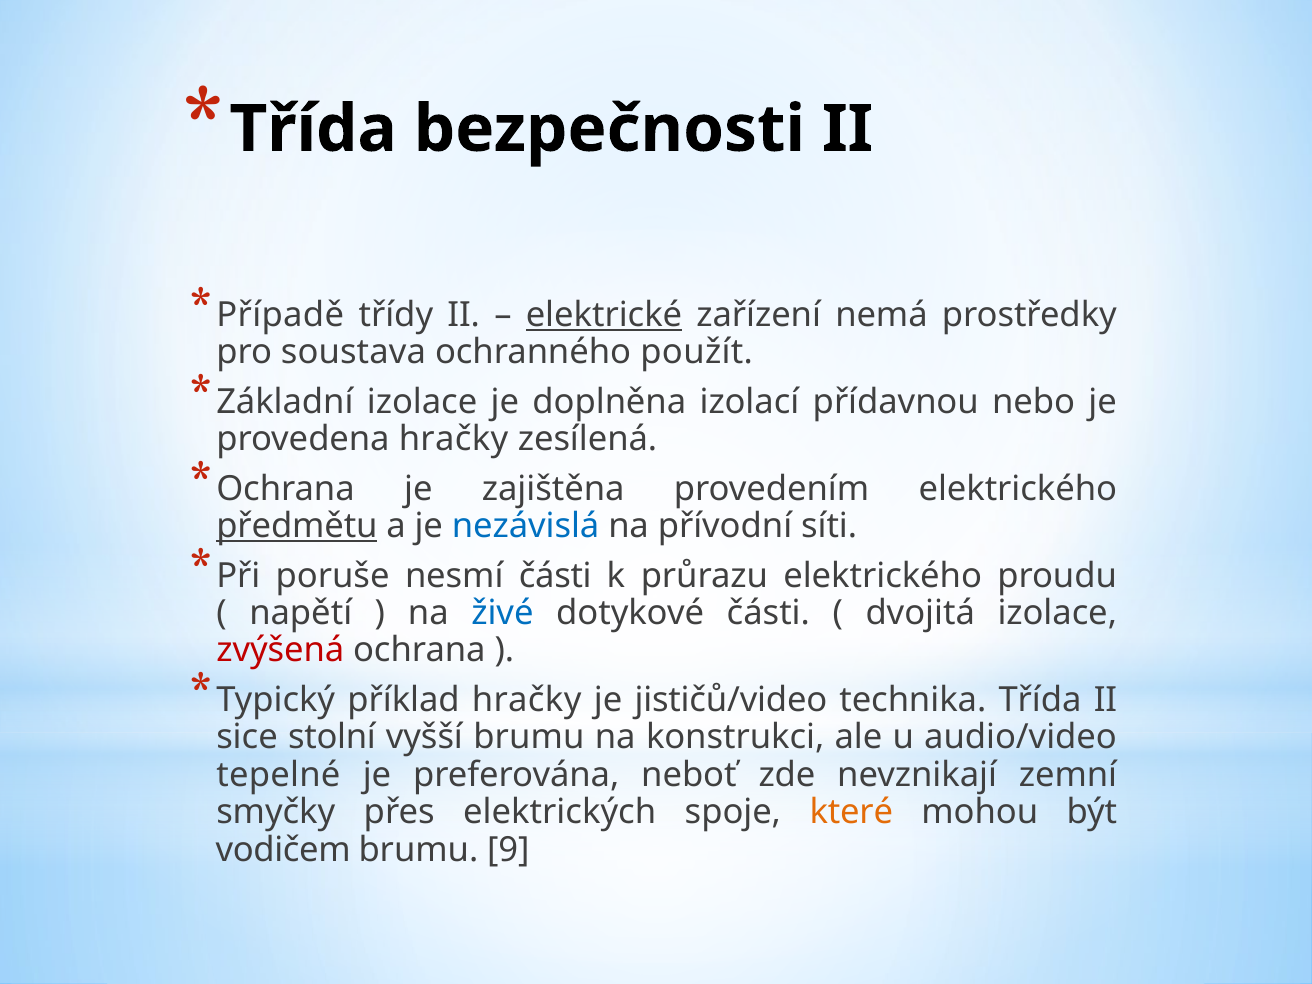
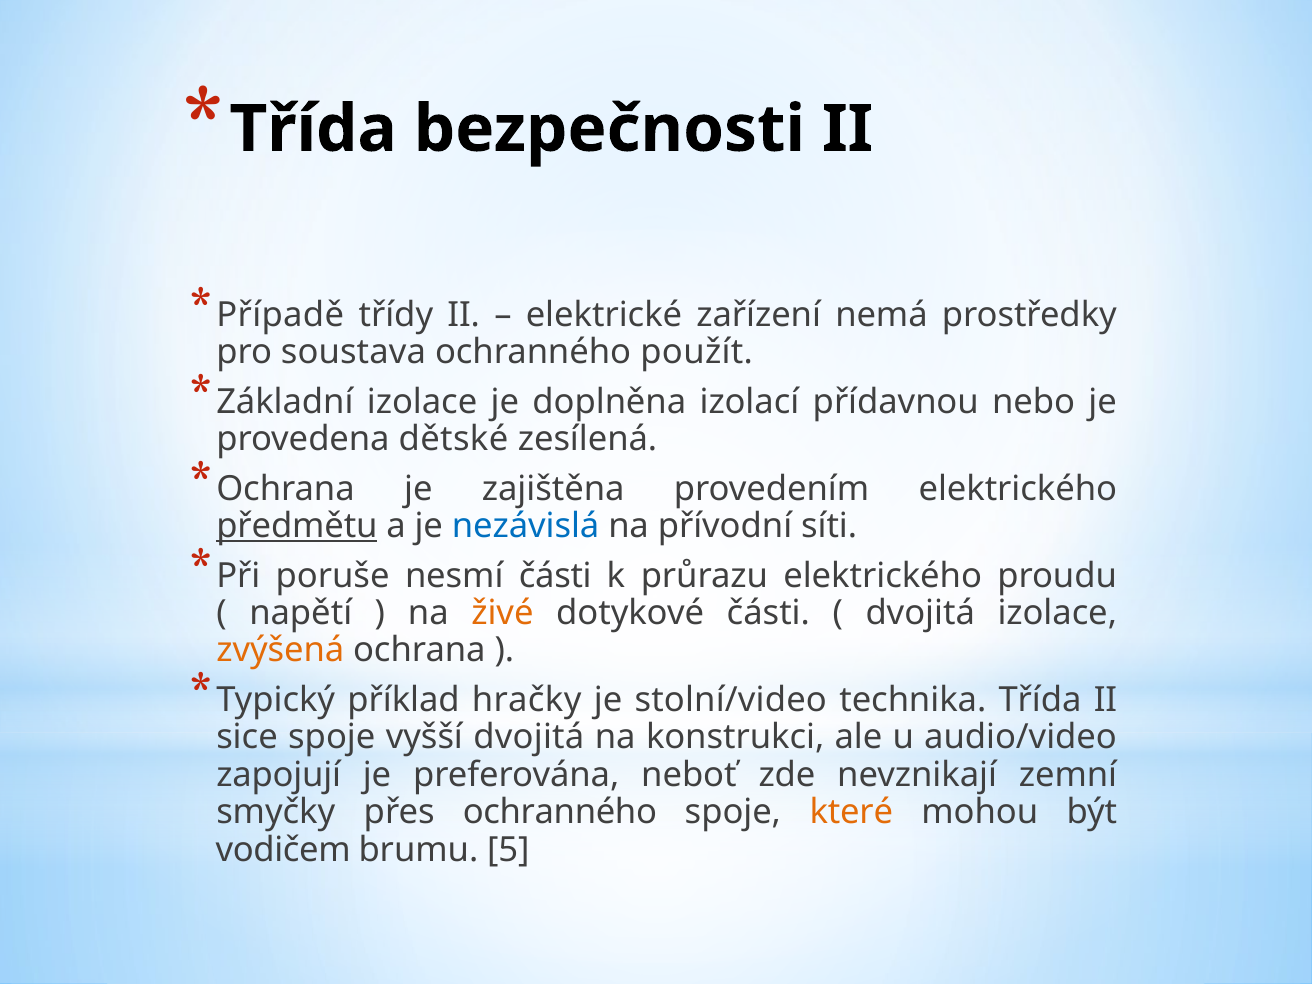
elektrické underline: present -> none (604, 315)
provedena hračky: hračky -> dětské (454, 439)
živé colour: blue -> orange (502, 613)
zvýšená colour: red -> orange (280, 651)
jističů/video: jističů/video -> stolní/video (731, 700)
sice stolní: stolní -> spoje (332, 737)
vyšší brumu: brumu -> dvojitá (529, 737)
tepelné: tepelné -> zapojují (279, 775)
přes elektrických: elektrických -> ochranného (560, 812)
9: 9 -> 5 (508, 850)
